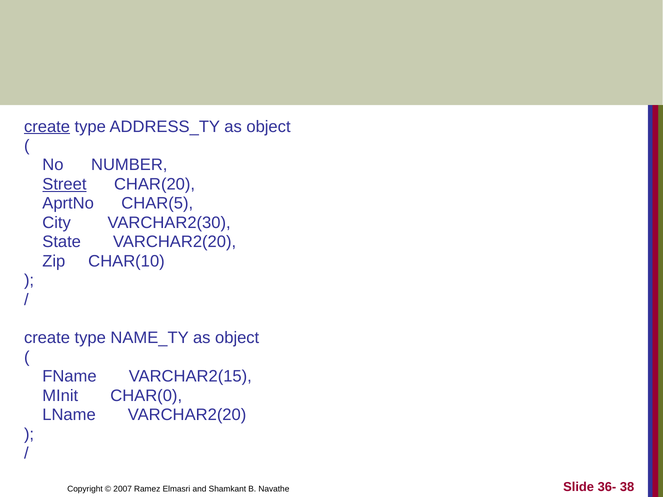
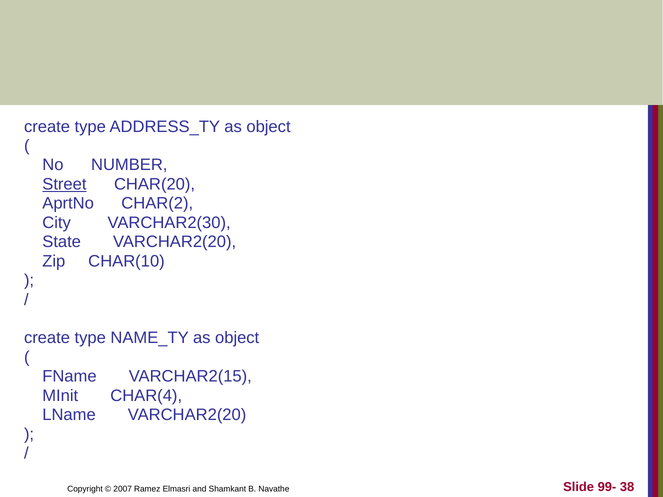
create underline: present -> none (47, 127)
CHAR(5: CHAR(5 -> CHAR(2 (157, 204)
CHAR(0: CHAR(0 -> CHAR(4 (146, 396)
36-: 36- -> 99- (607, 487)
